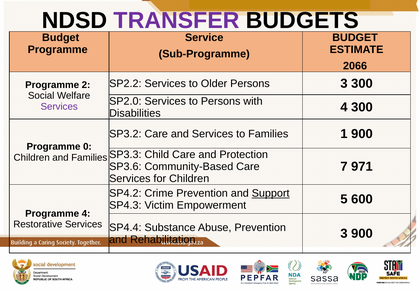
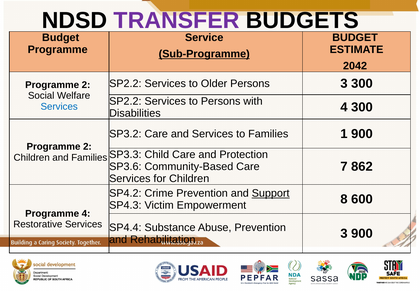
Sub-Programme underline: none -> present (204, 54)
2066: 2066 -> 2042 (355, 66)
SP2.0: SP2.0 -> SP2.2 (125, 101)
Services colour: purple -> blue (59, 107)
0: 0 -> 2 (87, 146)
971: 971 -> 862 (362, 166)
5: 5 -> 8 (344, 199)
